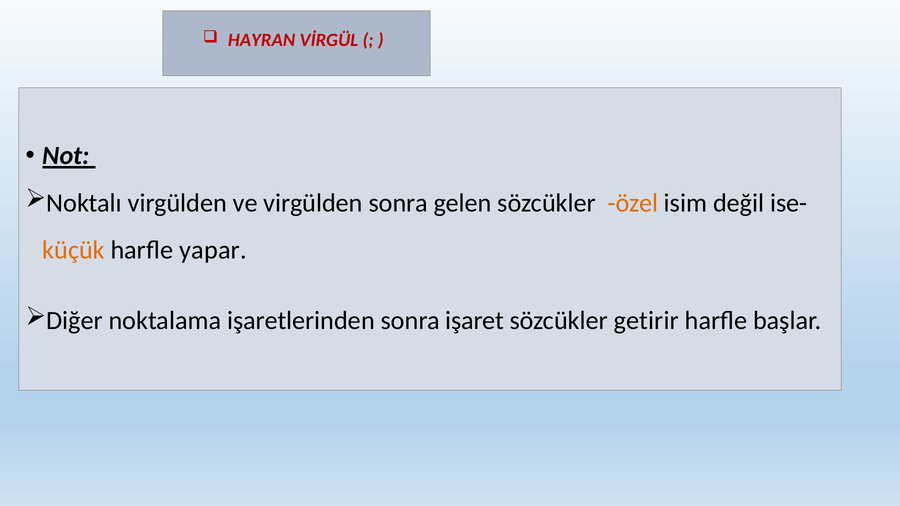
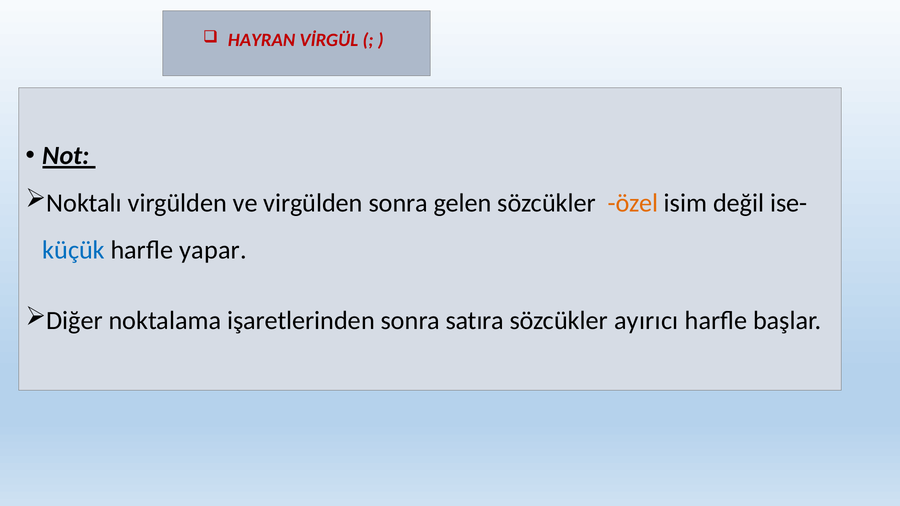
küçük colour: orange -> blue (74, 250)
işaret: işaret -> satıra (475, 321)
getirir: getirir -> ayırıcı (646, 321)
